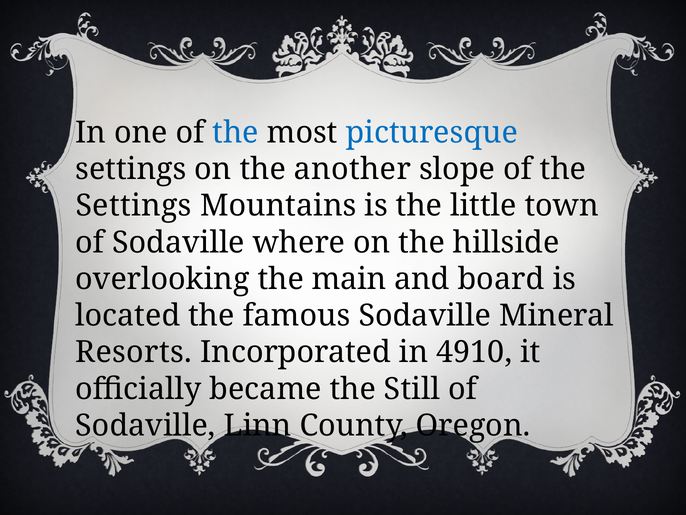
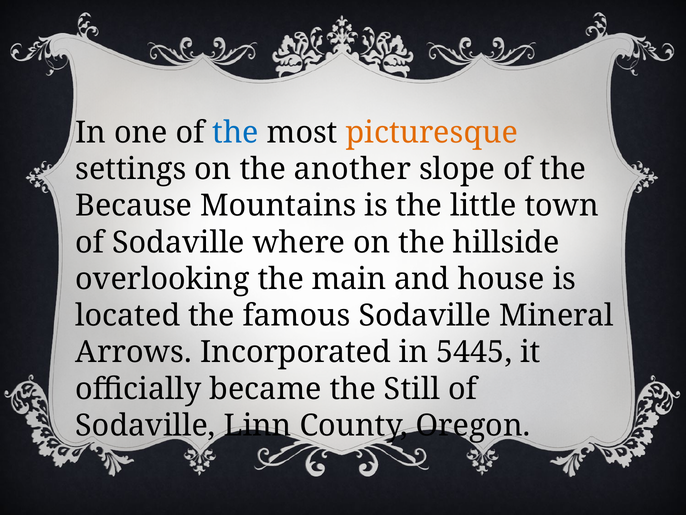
picturesque colour: blue -> orange (432, 132)
Settings: Settings -> Because (134, 206)
board: board -> house (501, 279)
Resorts: Resorts -> Arrows (134, 352)
4910: 4910 -> 5445 (474, 352)
